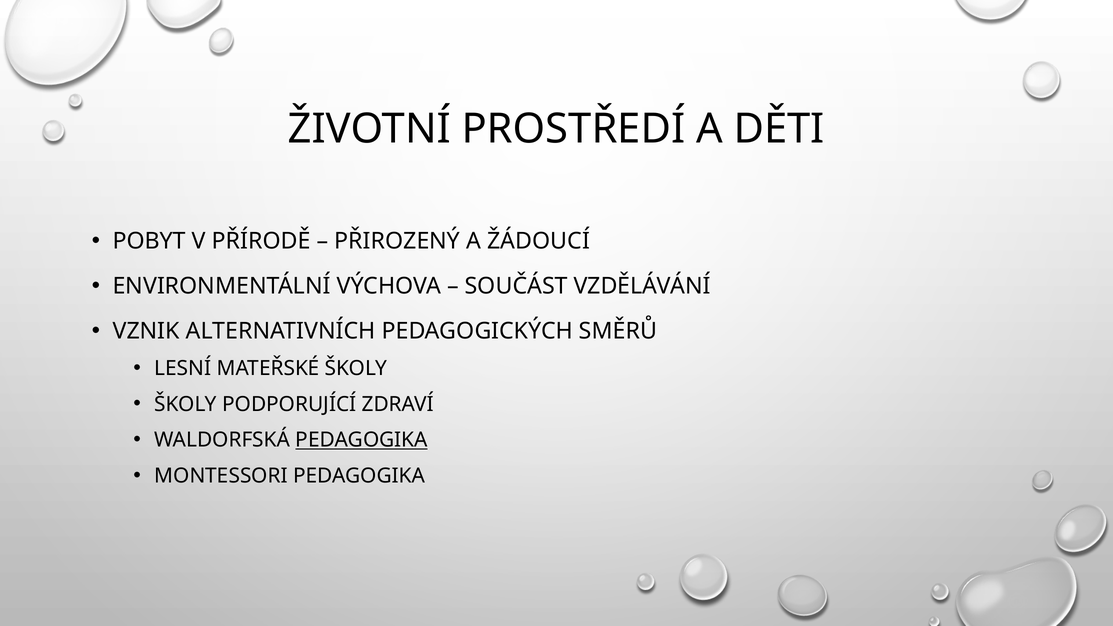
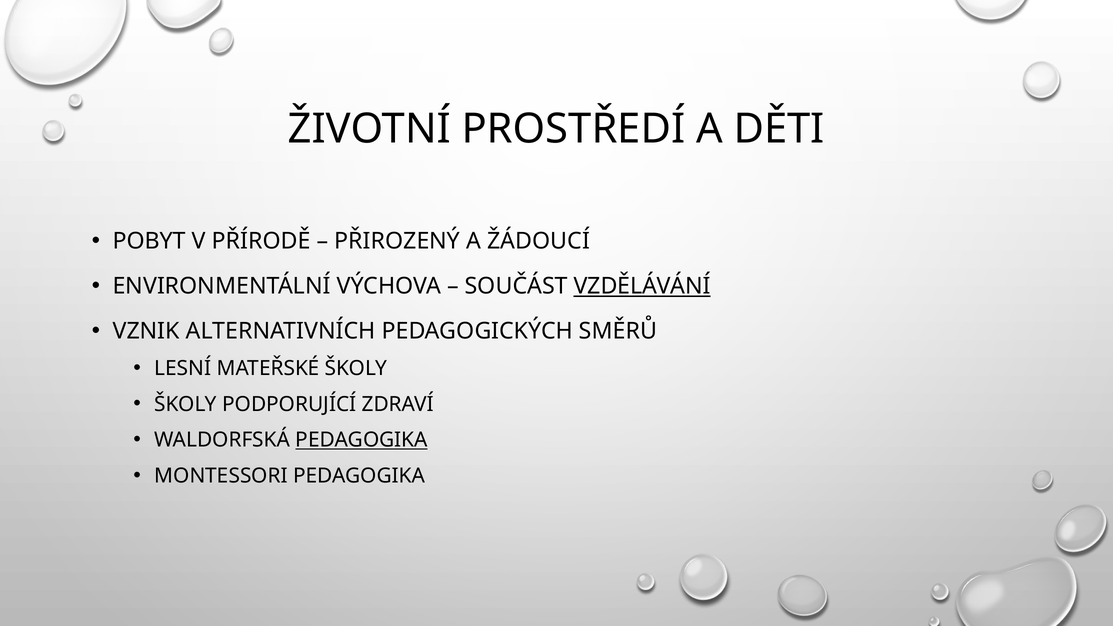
VZDĚLÁVÁNÍ underline: none -> present (642, 286)
